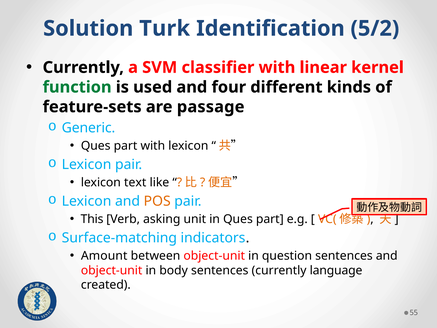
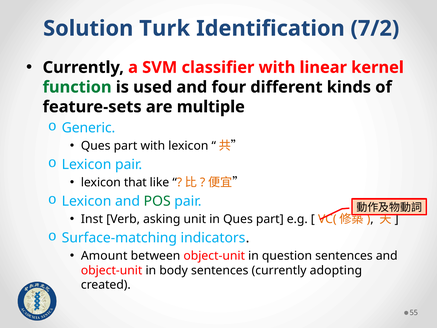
5/2: 5/2 -> 7/2 (375, 28)
passage: passage -> multiple (211, 107)
text: text -> that (135, 182)
POS colour: orange -> green (157, 201)
This: This -> Inst (92, 219)
language: language -> adopting (336, 270)
